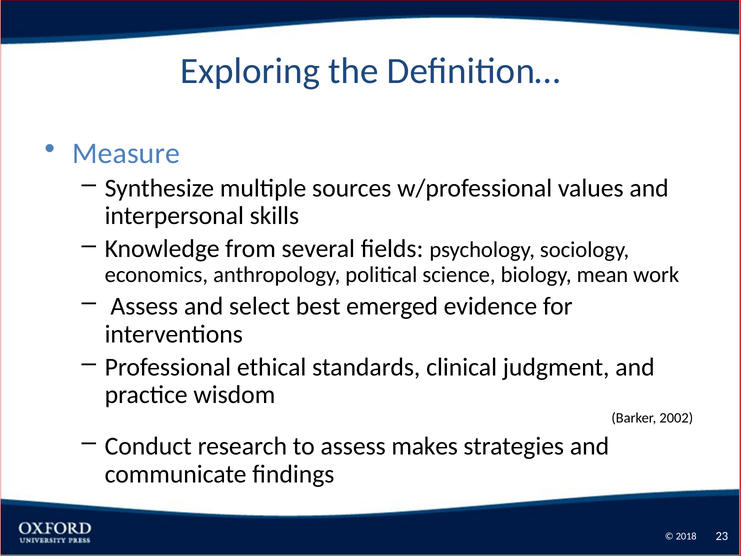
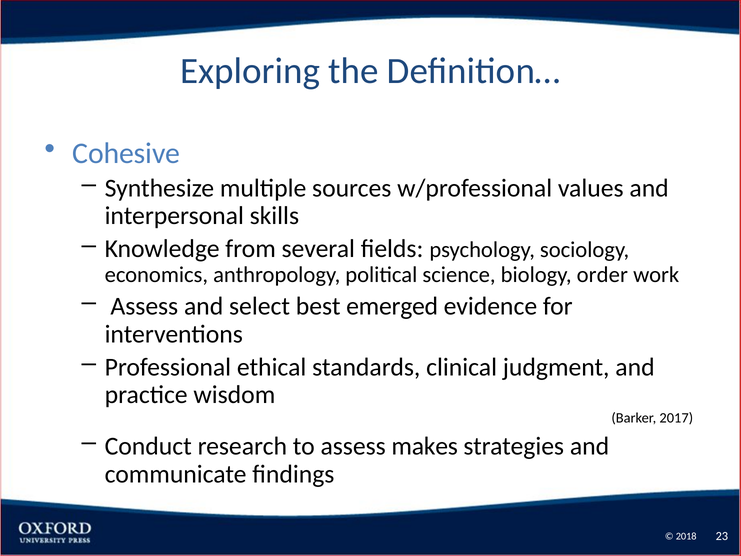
Measure: Measure -> Cohesive (126, 153)
mean: mean -> order (602, 274)
2002: 2002 -> 2017 (676, 418)
